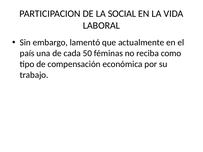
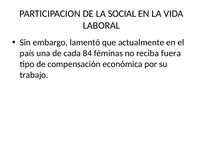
50: 50 -> 84 (87, 53)
como: como -> fuera (171, 53)
